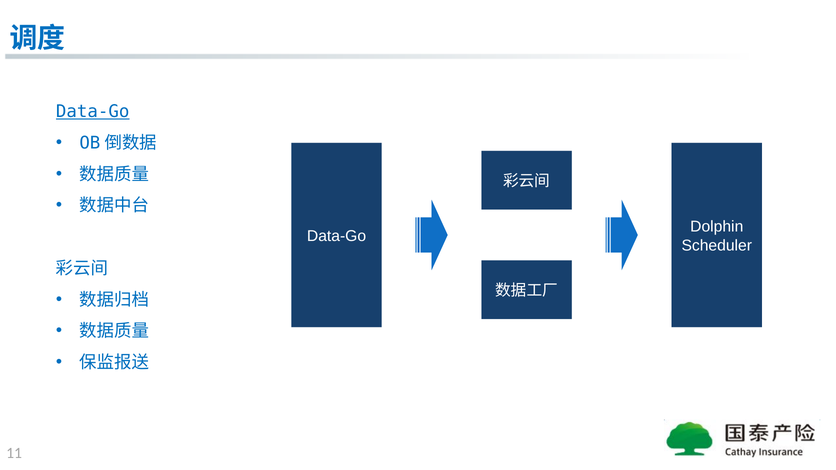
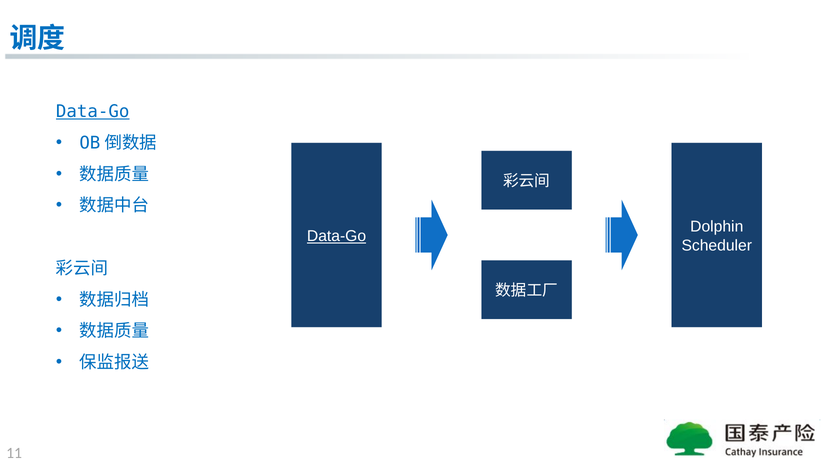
Data-Go underline: none -> present (337, 236)
